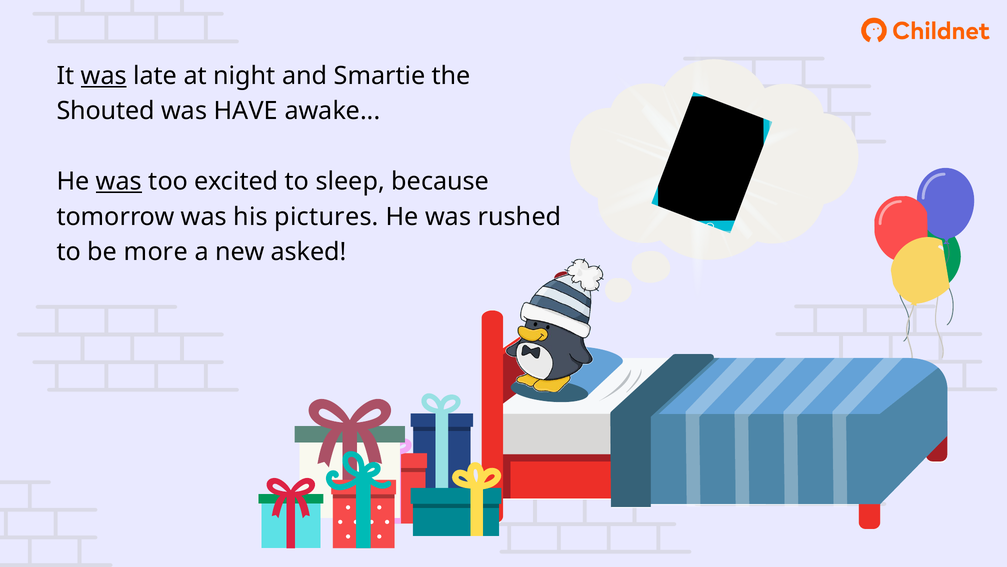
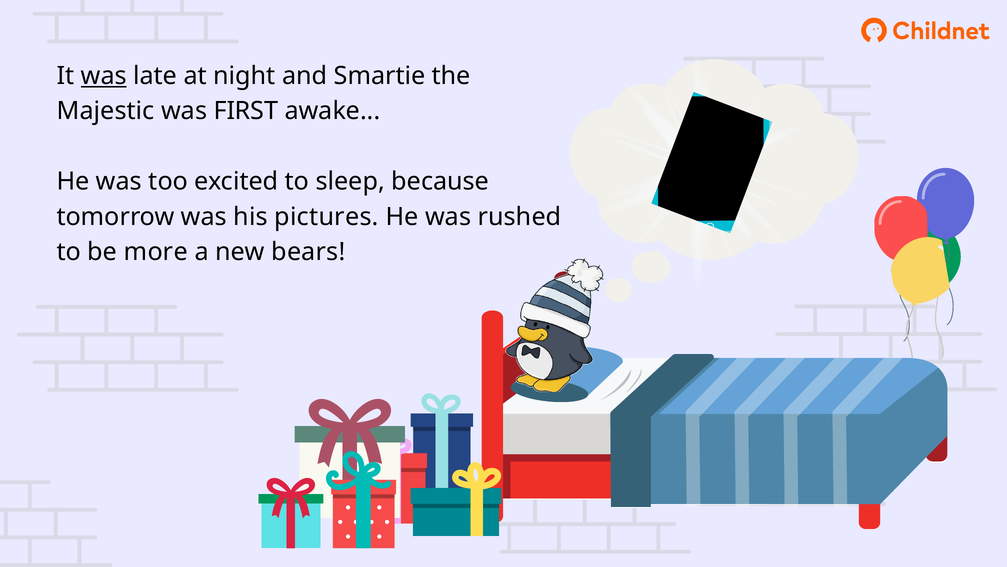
Shouted: Shouted -> Majestic (106, 111)
HAVE: HAVE -> FIRST (246, 111)
was underline: present -> none (119, 181)
asked: asked -> bears (308, 252)
